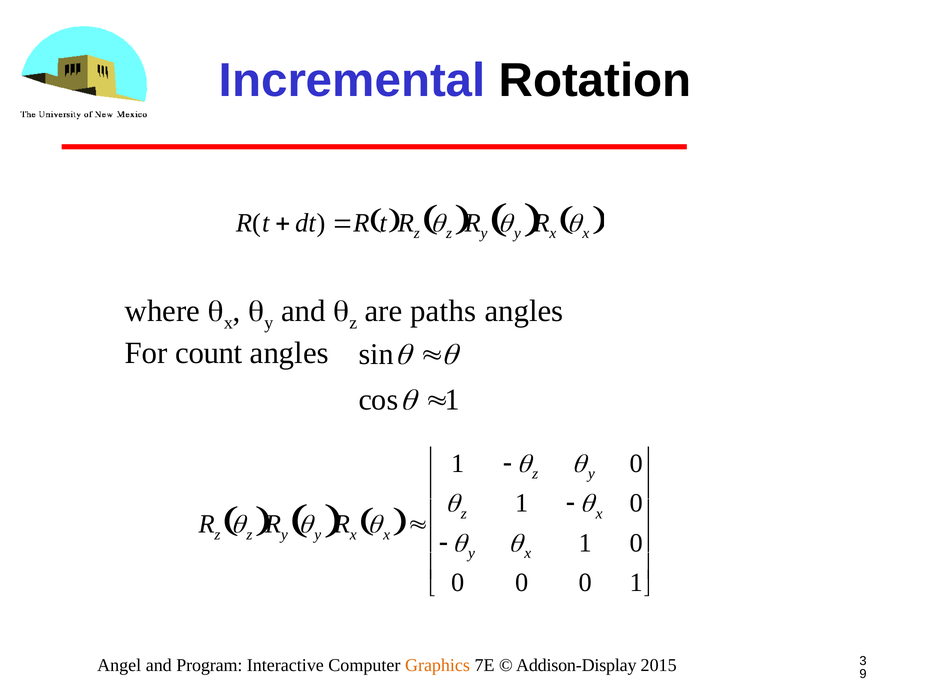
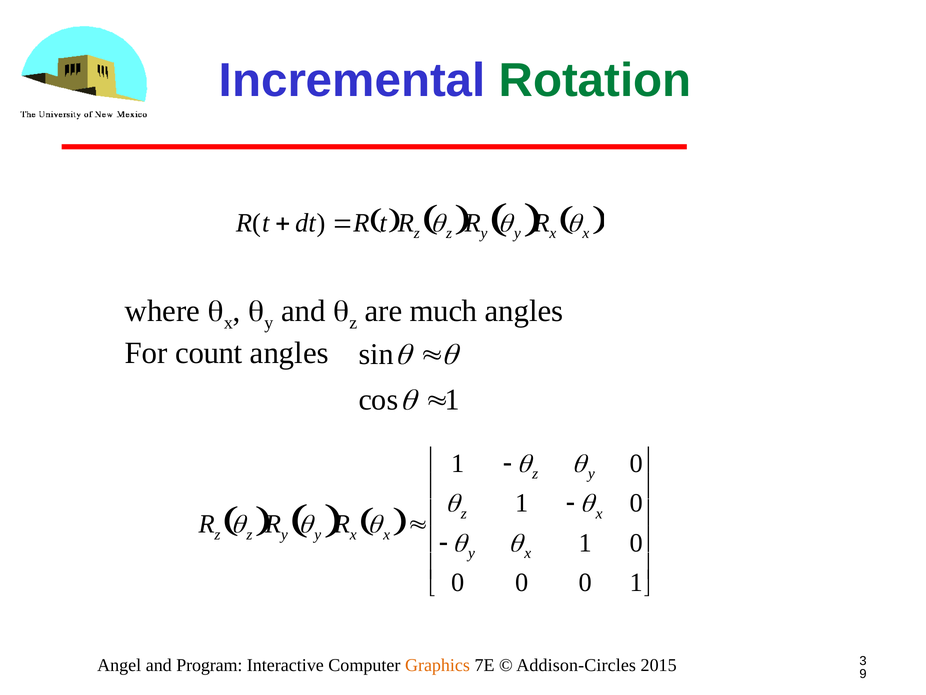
Rotation colour: black -> green (595, 80)
paths: paths -> much (444, 311)
Addison-Display: Addison-Display -> Addison-Circles (576, 665)
